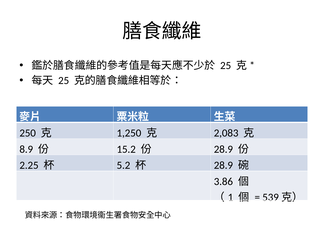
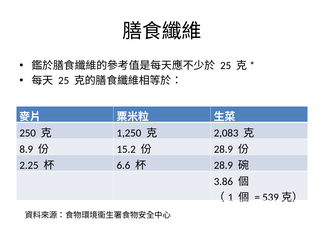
5.2: 5.2 -> 6.6 (123, 165)
